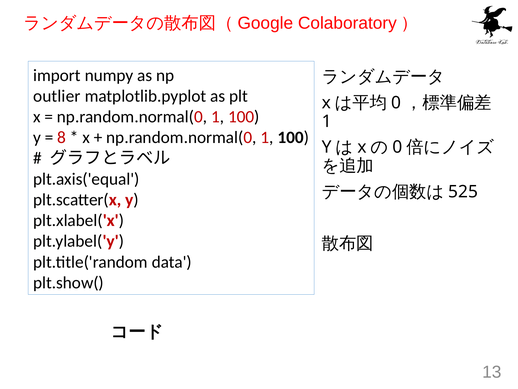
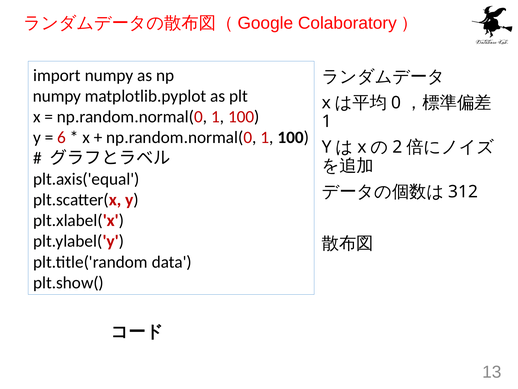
outlier: outlier -> numpy (57, 96)
8: 8 -> 6 (62, 137)
0: 0 -> 2 (397, 147)
525: 525 -> 312 (463, 192)
